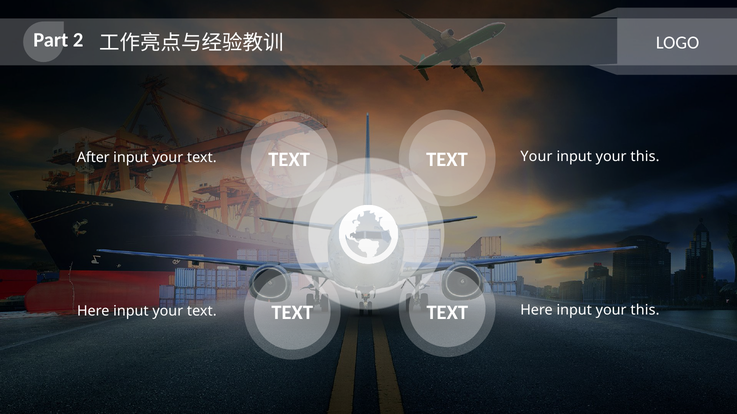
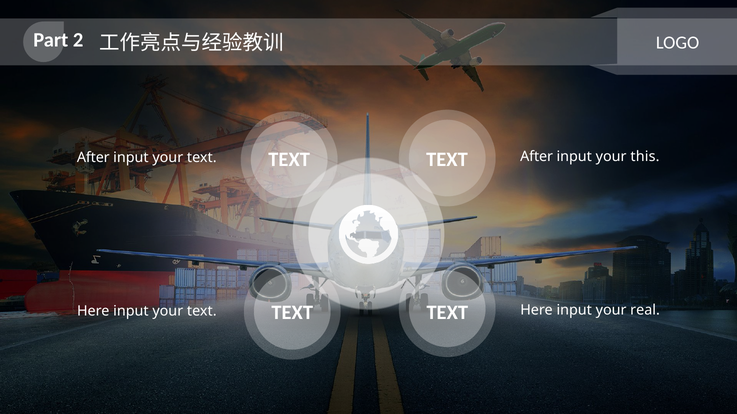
your text Your: Your -> After (537, 157)
Here input your this: this -> real (645, 310)
